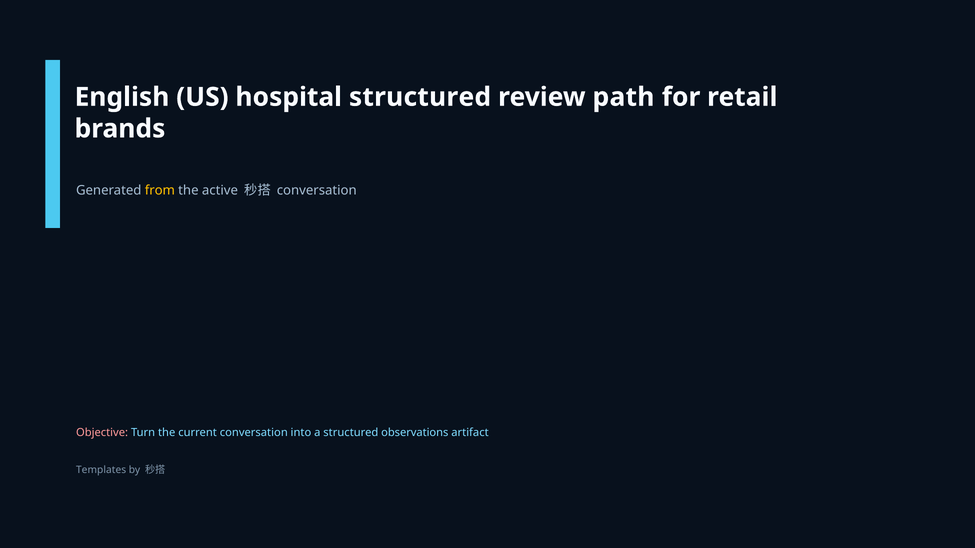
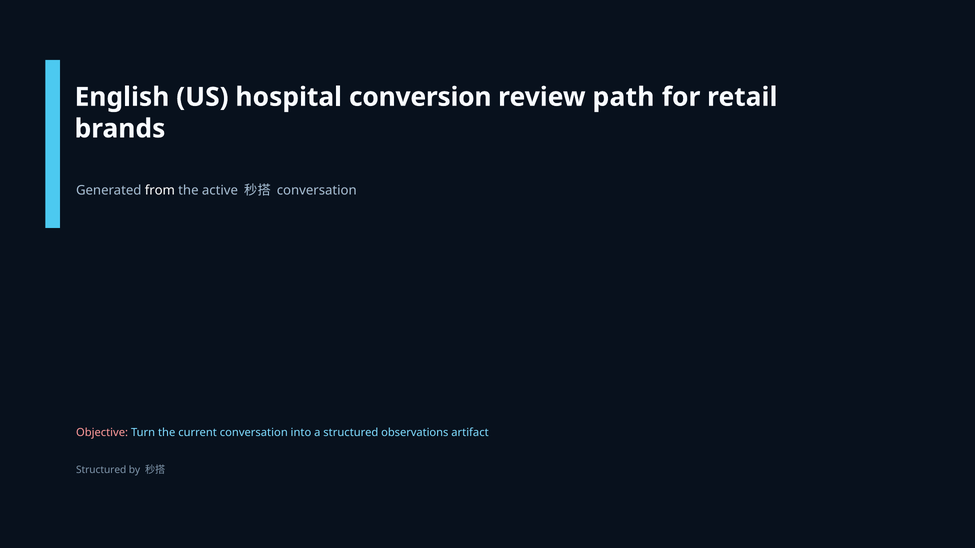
hospital structured: structured -> conversion (420, 97)
from colour: yellow -> white (160, 190)
Templates: Templates -> Structured (101, 470)
